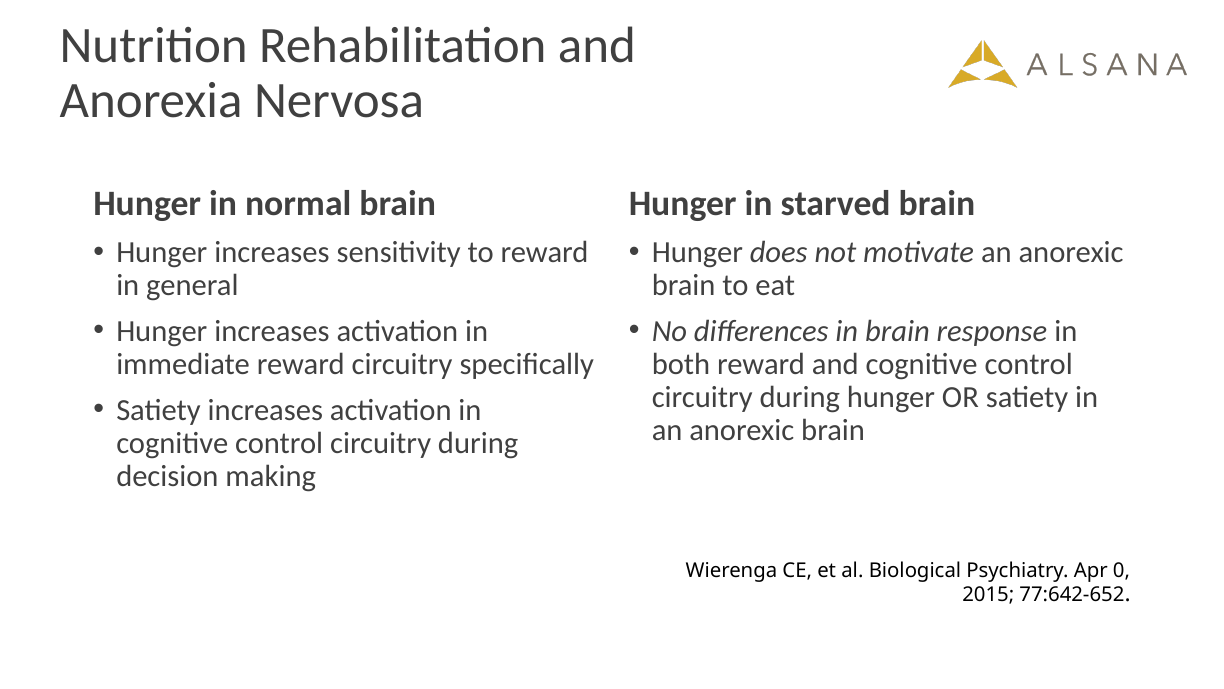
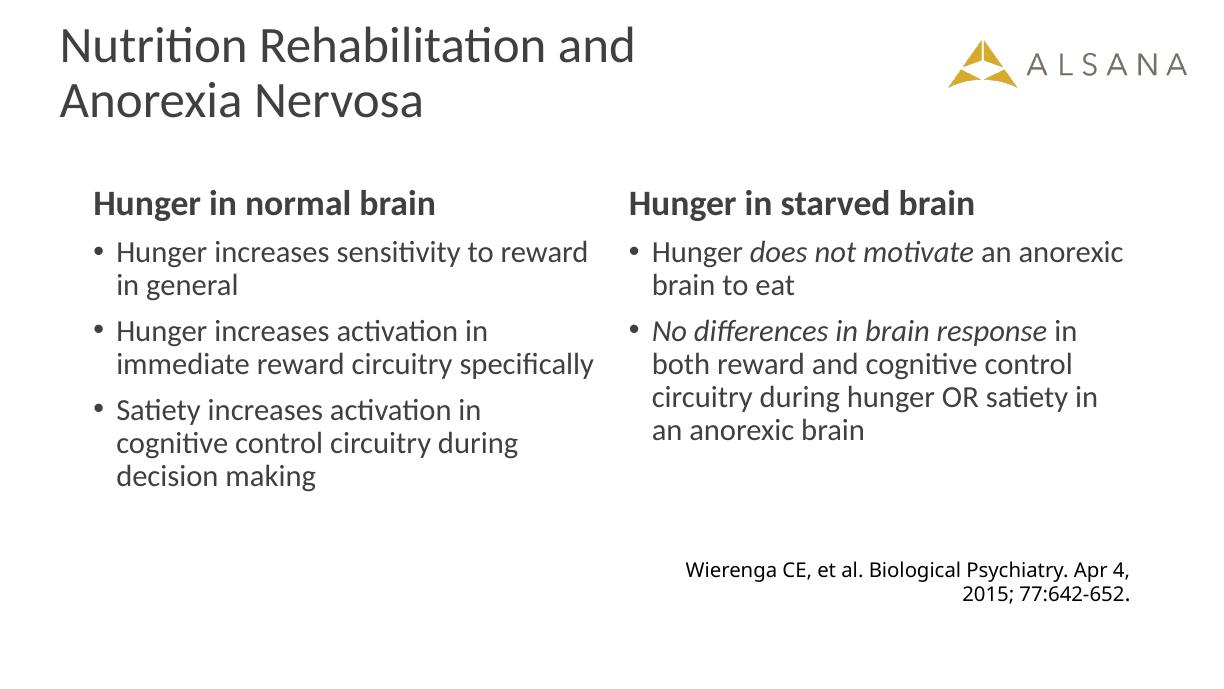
0: 0 -> 4 (1121, 570)
